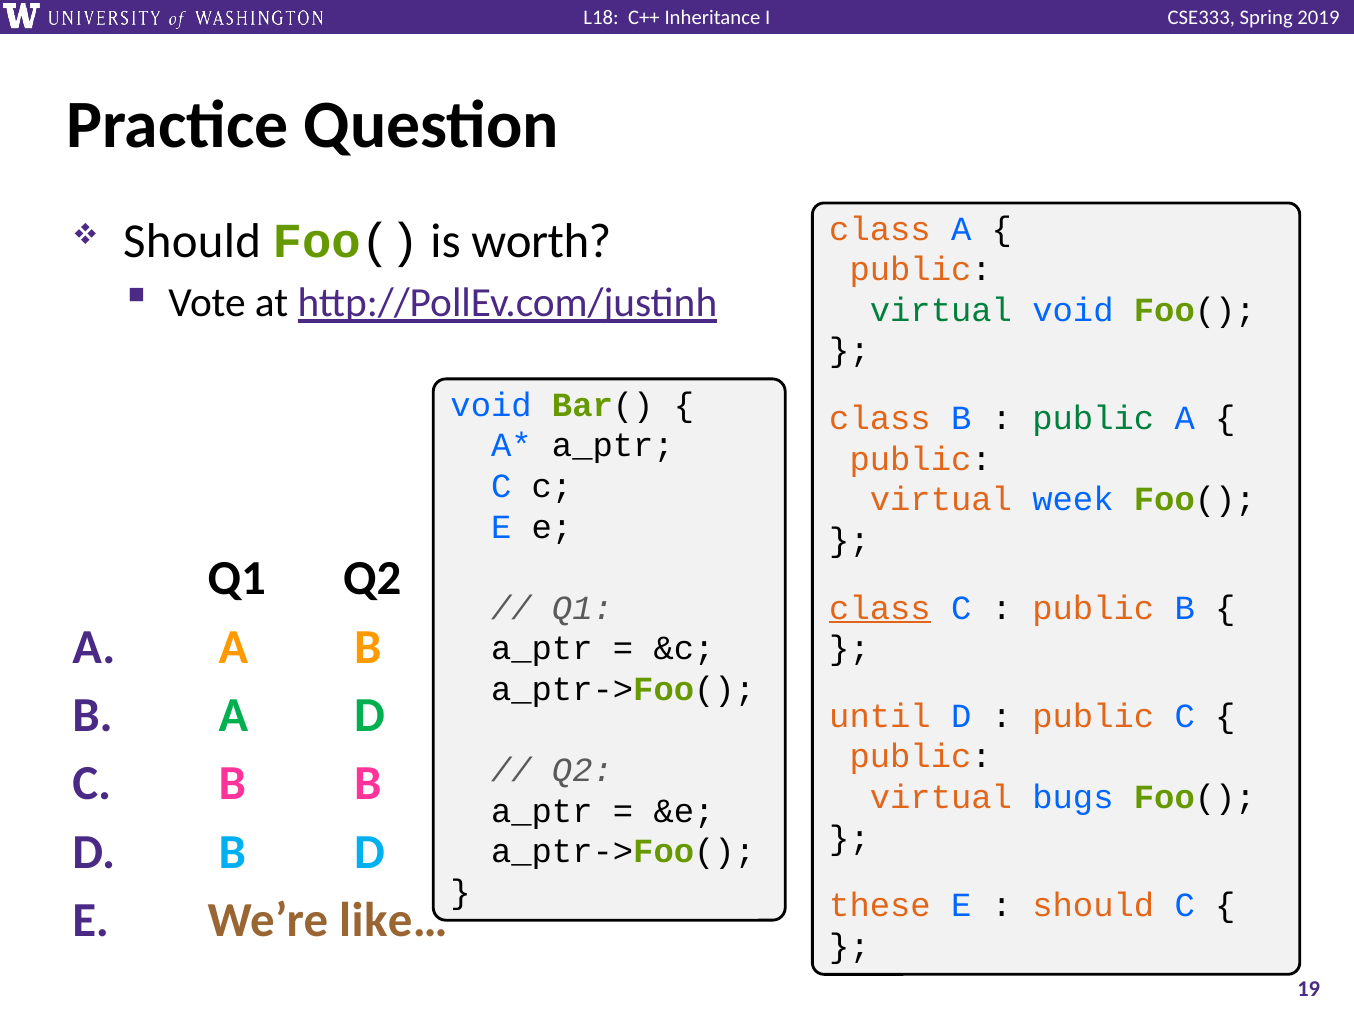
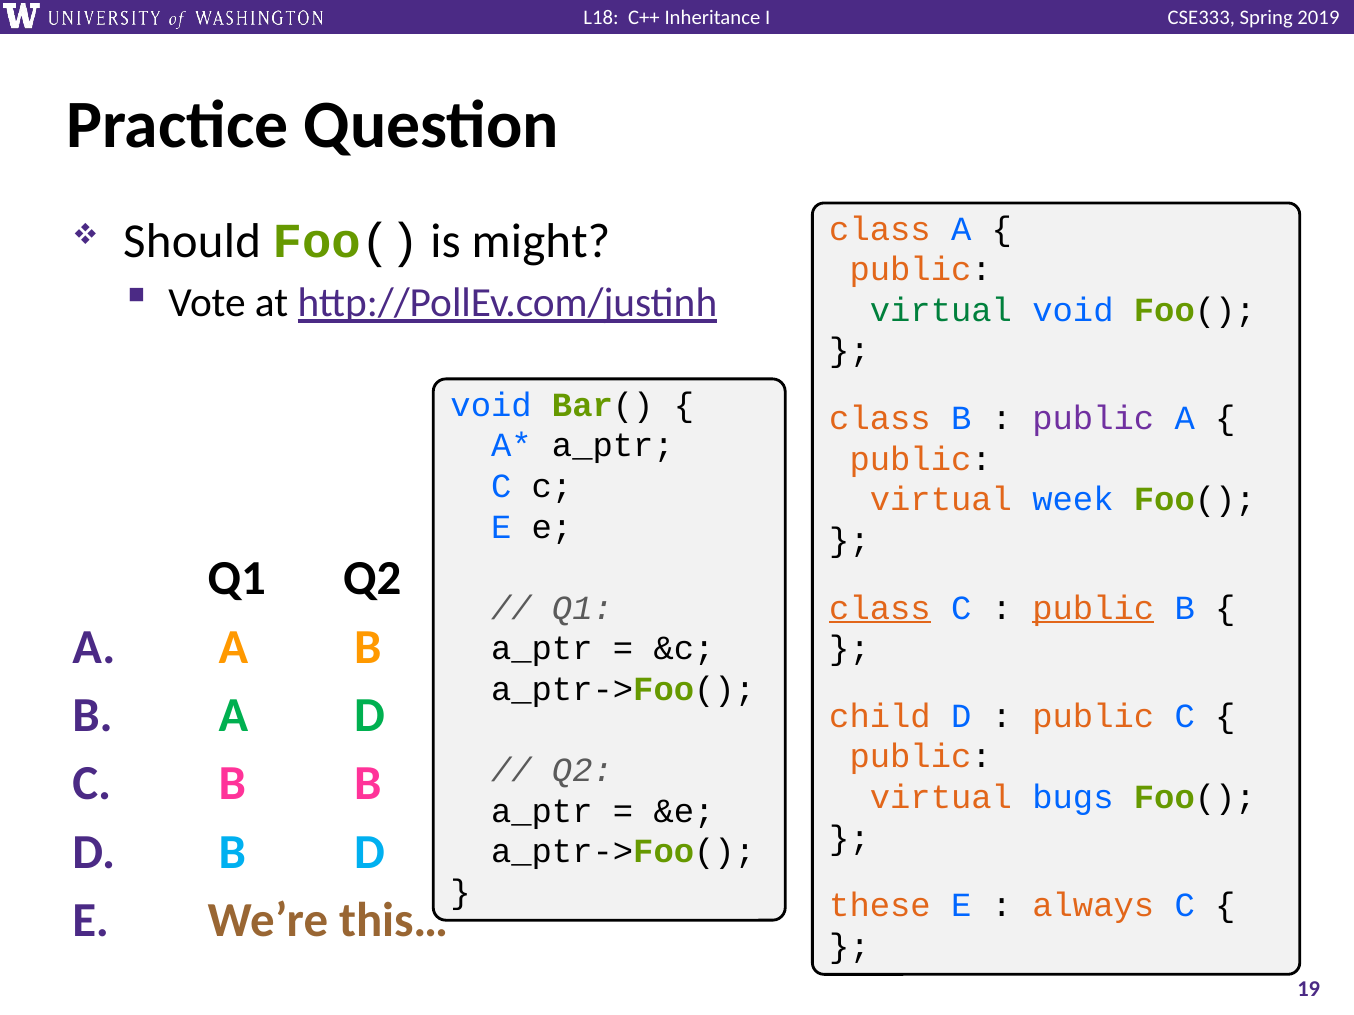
worth: worth -> might (541, 241)
public colour: green -> purple (1093, 419)
public underline: none -> present (1093, 608)
until: until -> child (880, 717)
should: should -> always (1093, 906)
like…: like… -> this… (394, 921)
